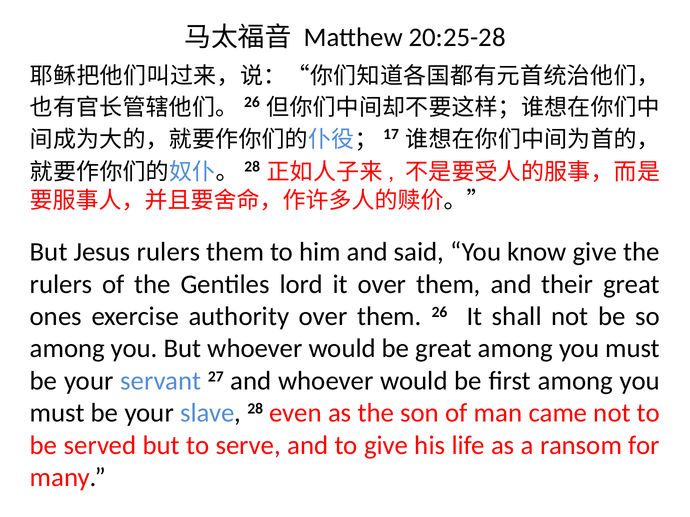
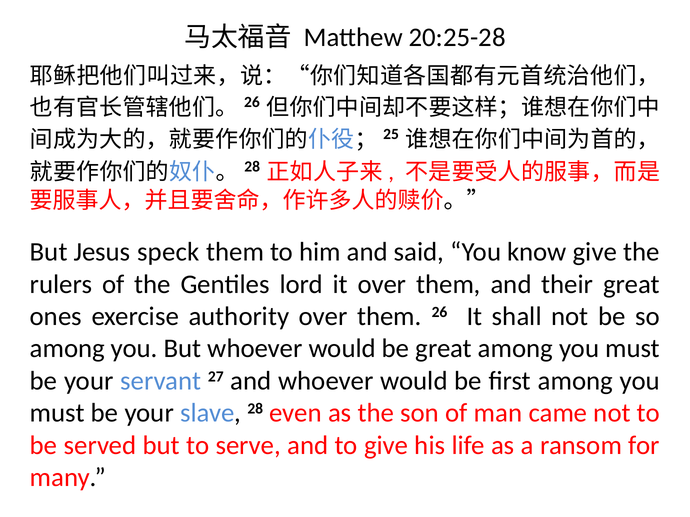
17: 17 -> 25 (391, 134)
Jesus rulers: rulers -> speck (168, 252)
